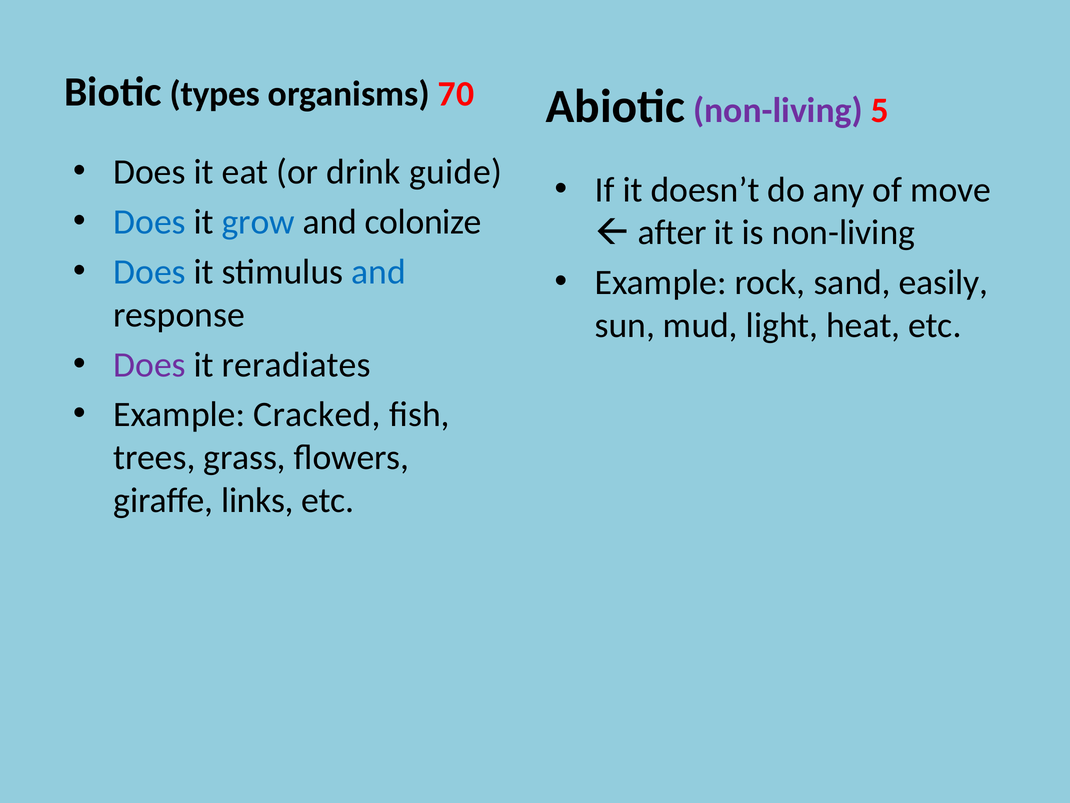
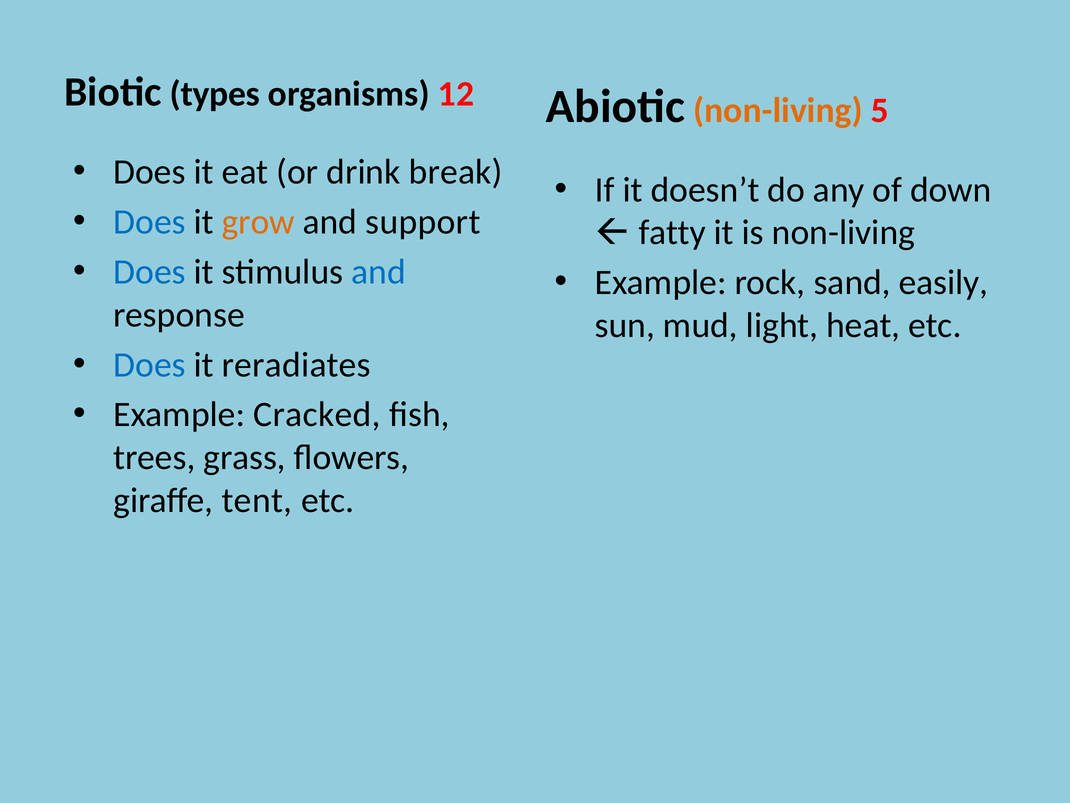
70: 70 -> 12 (456, 94)
non-living colour: purple -> orange (778, 111)
guide: guide -> break (456, 172)
move: move -> down (951, 190)
grow colour: blue -> orange (258, 222)
colonize: colonize -> support (423, 222)
after: after -> fatty (672, 233)
Does colour: purple -> blue (149, 364)
links: links -> tent (257, 500)
